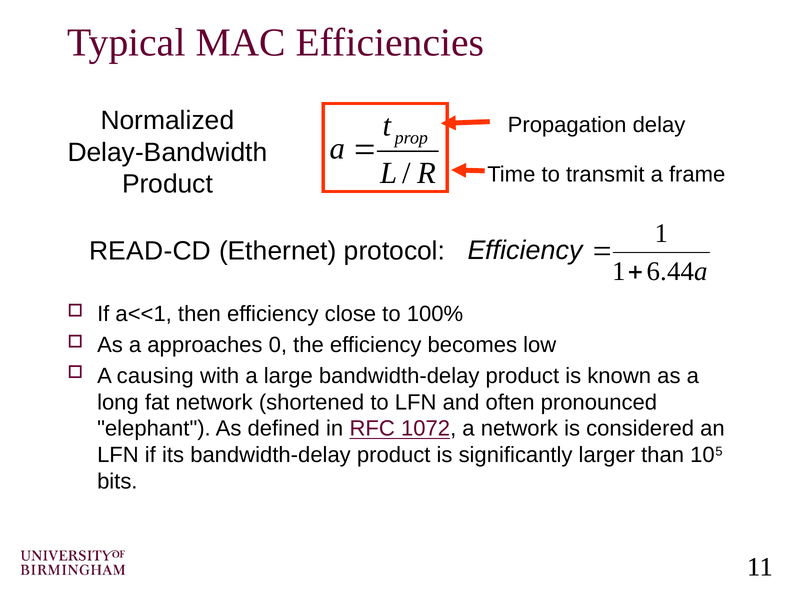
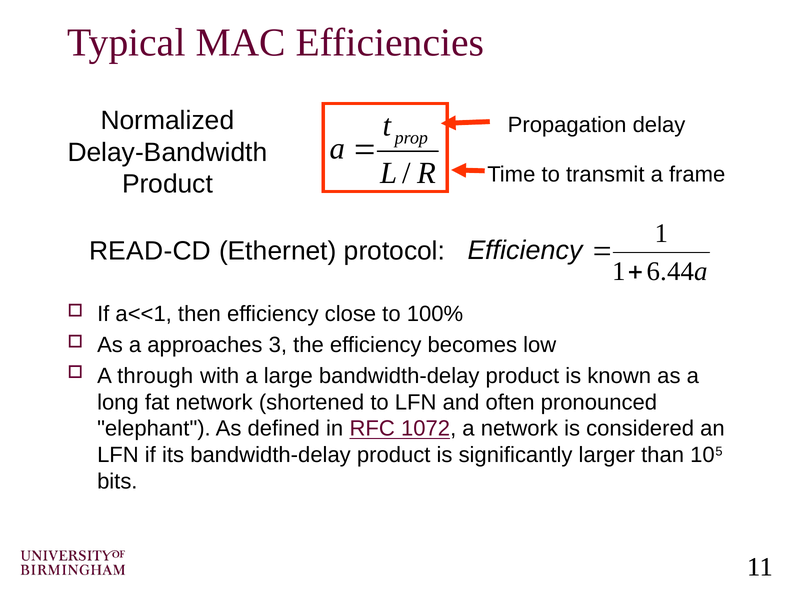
0: 0 -> 3 (278, 345)
causing: causing -> through (155, 376)
